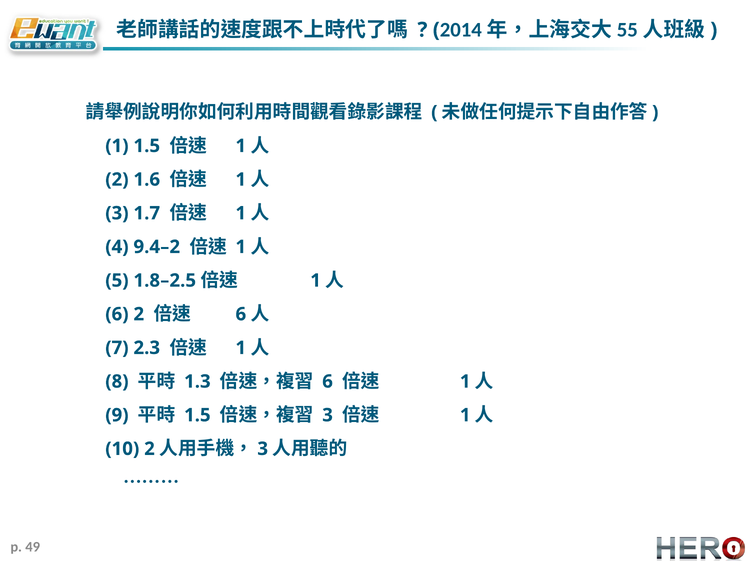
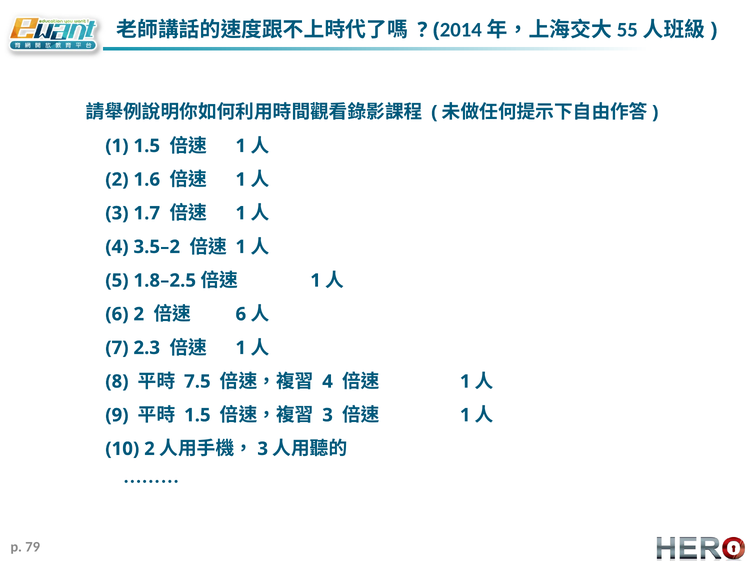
9.4–2: 9.4–2 -> 3.5–2 (157, 247)
1.3: 1.3 -> 7.5 (197, 381)
6: 6 -> 4 (328, 381)
49: 49 -> 79 (33, 547)
